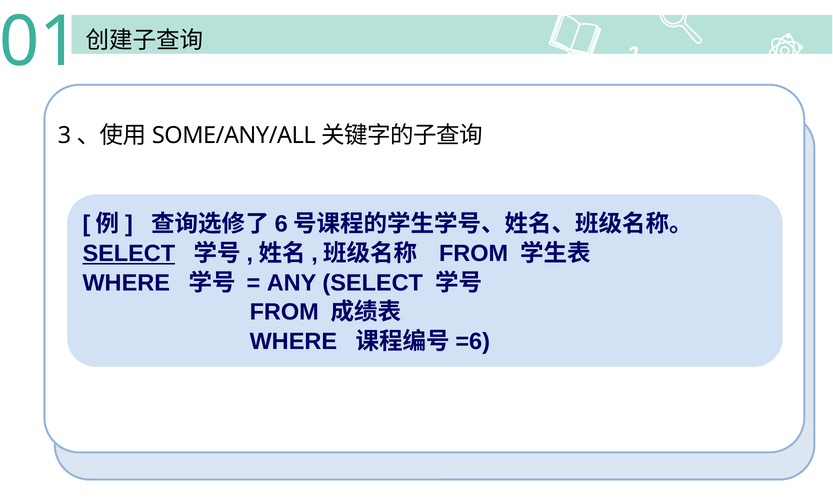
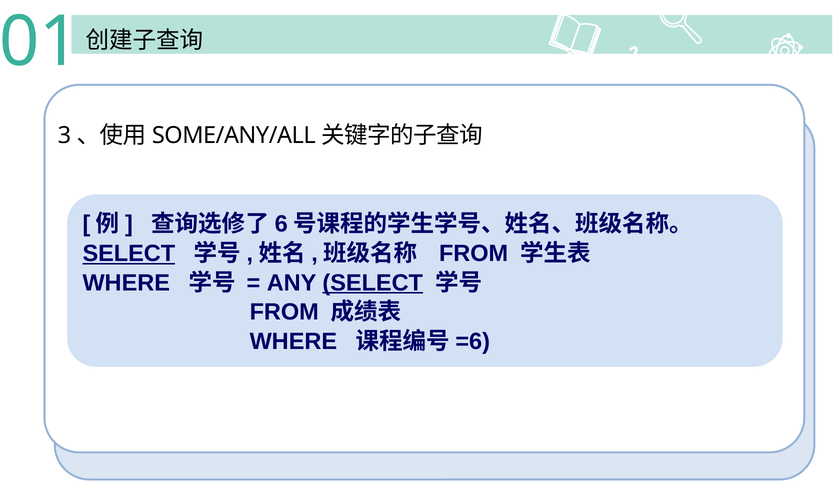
SELECT underline: none -> present (373, 283)
